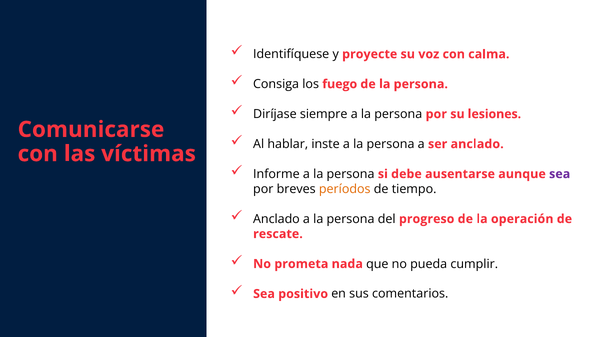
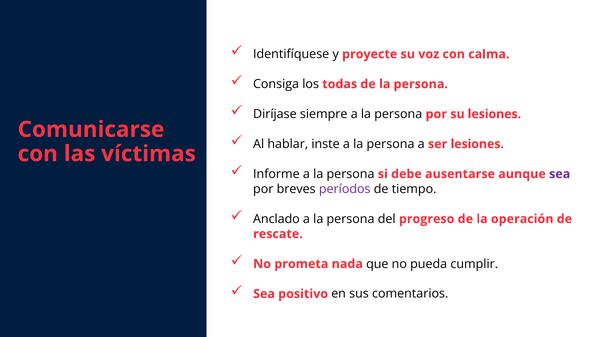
fuego: fuego -> todas (340, 84)
ser anclado: anclado -> lesiones (477, 144)
períodos colour: orange -> purple (345, 189)
